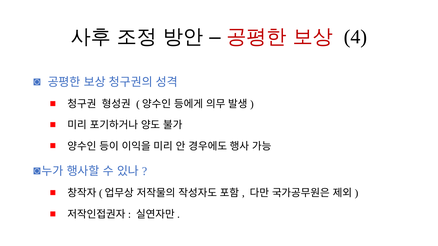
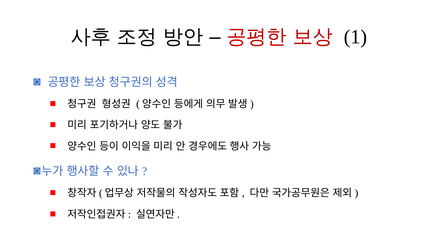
4: 4 -> 1 (356, 37)
